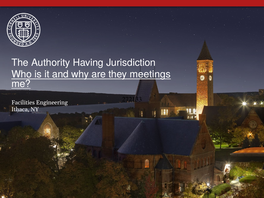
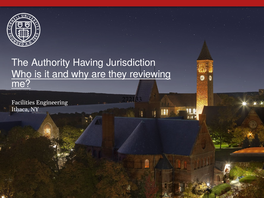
meetings: meetings -> reviewing (150, 74)
